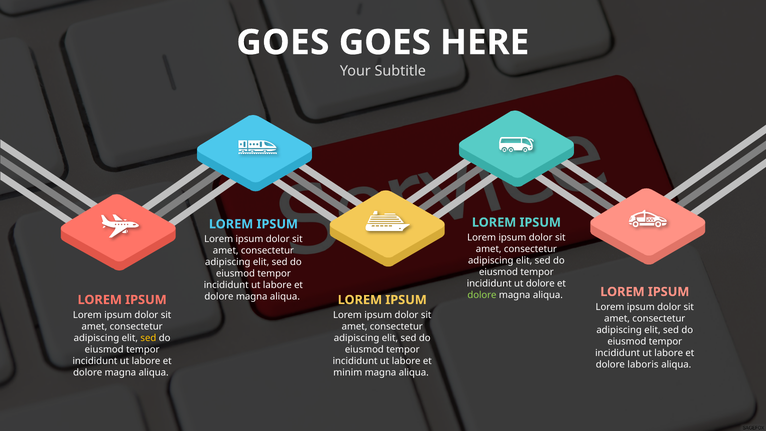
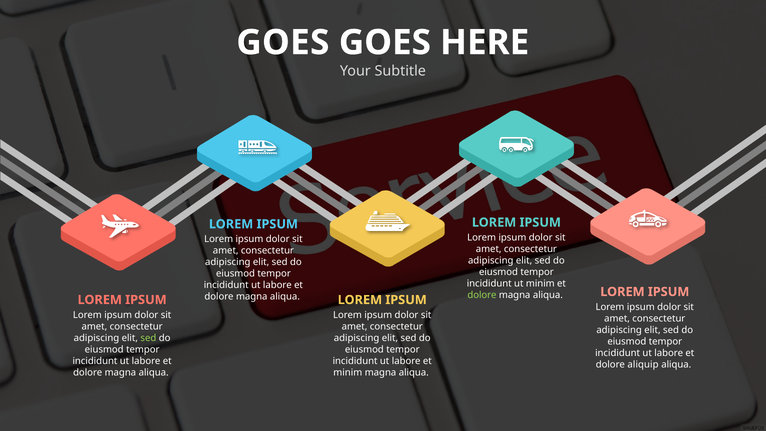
ut dolore: dolore -> minim (540, 283)
sed colour: yellow -> light green (148, 338)
laboris: laboris -> aliquip (643, 364)
